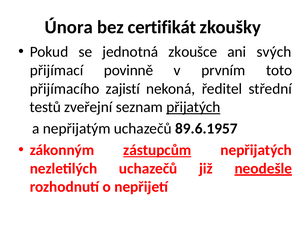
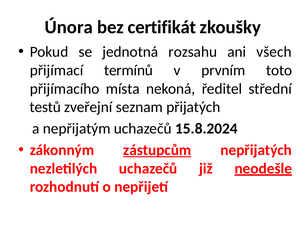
zkoušce: zkoušce -> rozsahu (193, 52)
svých: svých -> všech (274, 52)
povinně: povinně -> termínů (129, 70)
zajistí: zajistí -> místa (123, 89)
přijatých underline: present -> none (193, 107)
89.6.1957: 89.6.1957 -> 15.8.2024 (206, 128)
